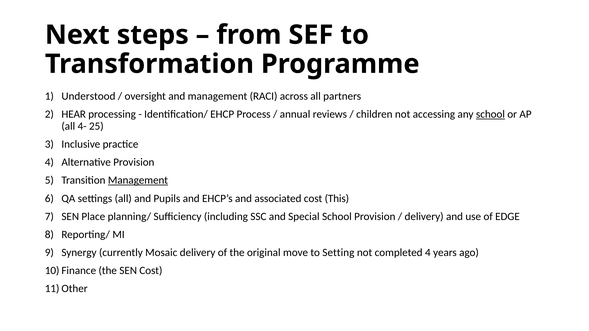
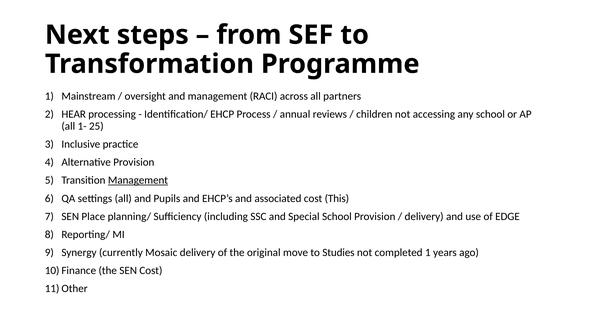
Understood: Understood -> Mainstream (88, 96)
school underline: present -> none (490, 114)
4-: 4- -> 1- (82, 126)
Setting: Setting -> Studies (338, 253)
completed 4: 4 -> 1 (428, 253)
